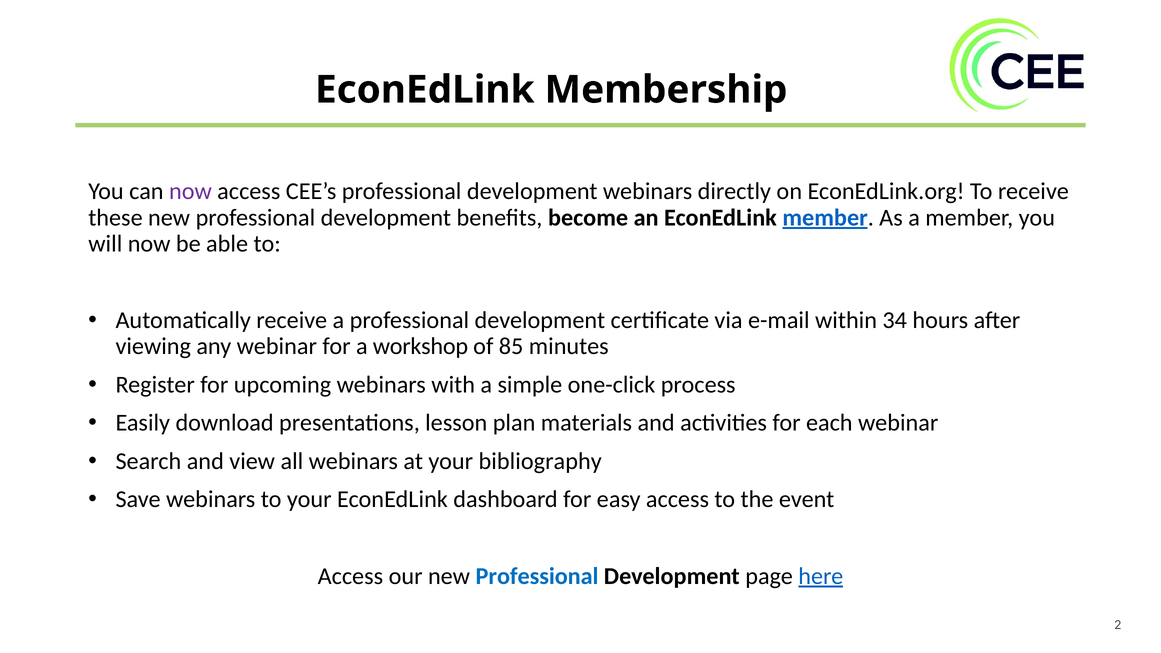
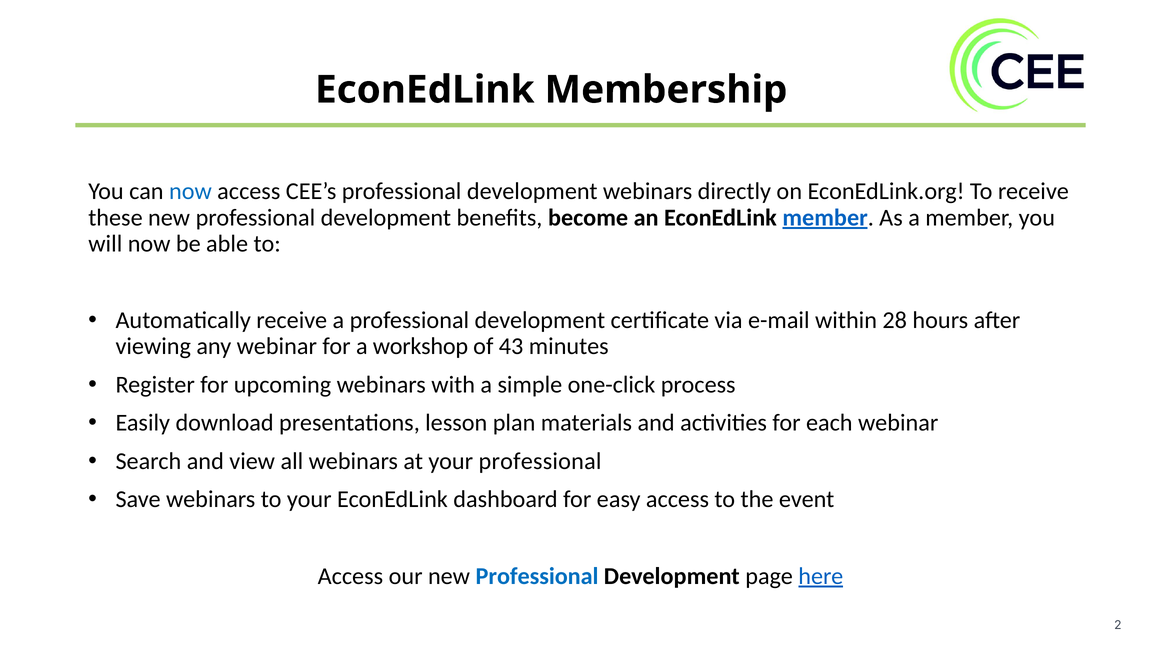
now colour: purple -> blue (190, 191)
34: 34 -> 28 (895, 320)
85: 85 -> 43 (511, 346)
your bibliography: bibliography -> professional (540, 461)
